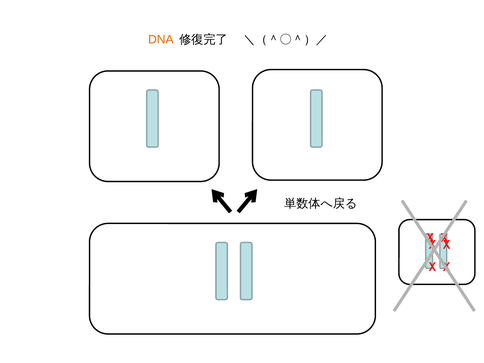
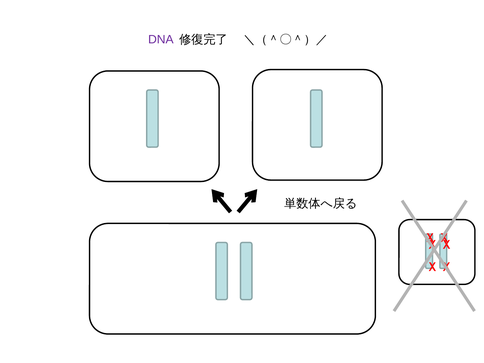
DNA colour: orange -> purple (161, 40)
